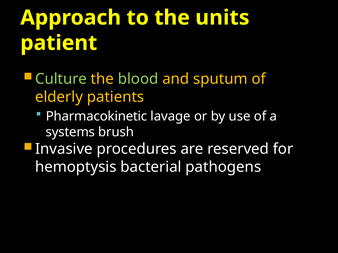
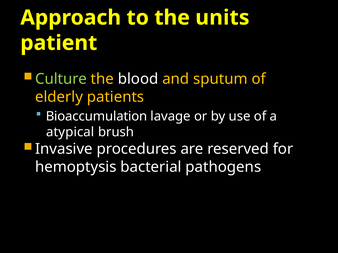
blood colour: light green -> white (138, 79)
Pharmacokinetic: Pharmacokinetic -> Bioaccumulation (97, 117)
systems: systems -> atypical (70, 132)
